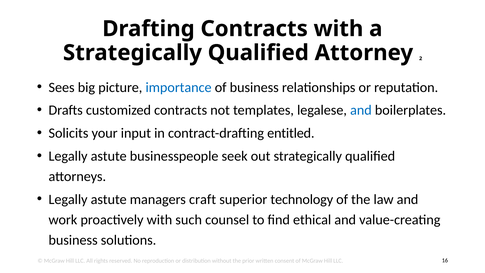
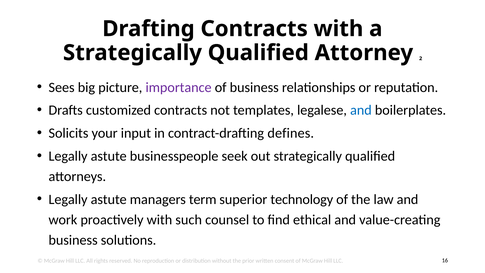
importance colour: blue -> purple (179, 87)
entitled: entitled -> defines (291, 133)
craft: craft -> term (203, 199)
